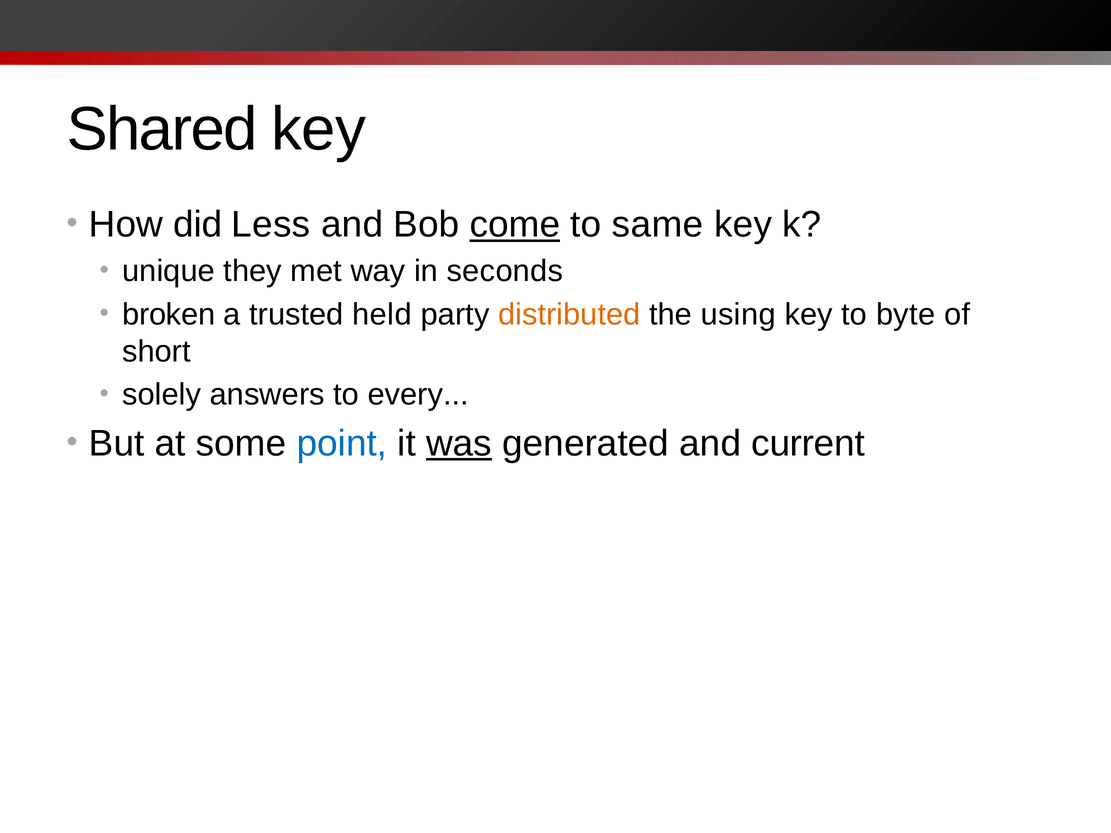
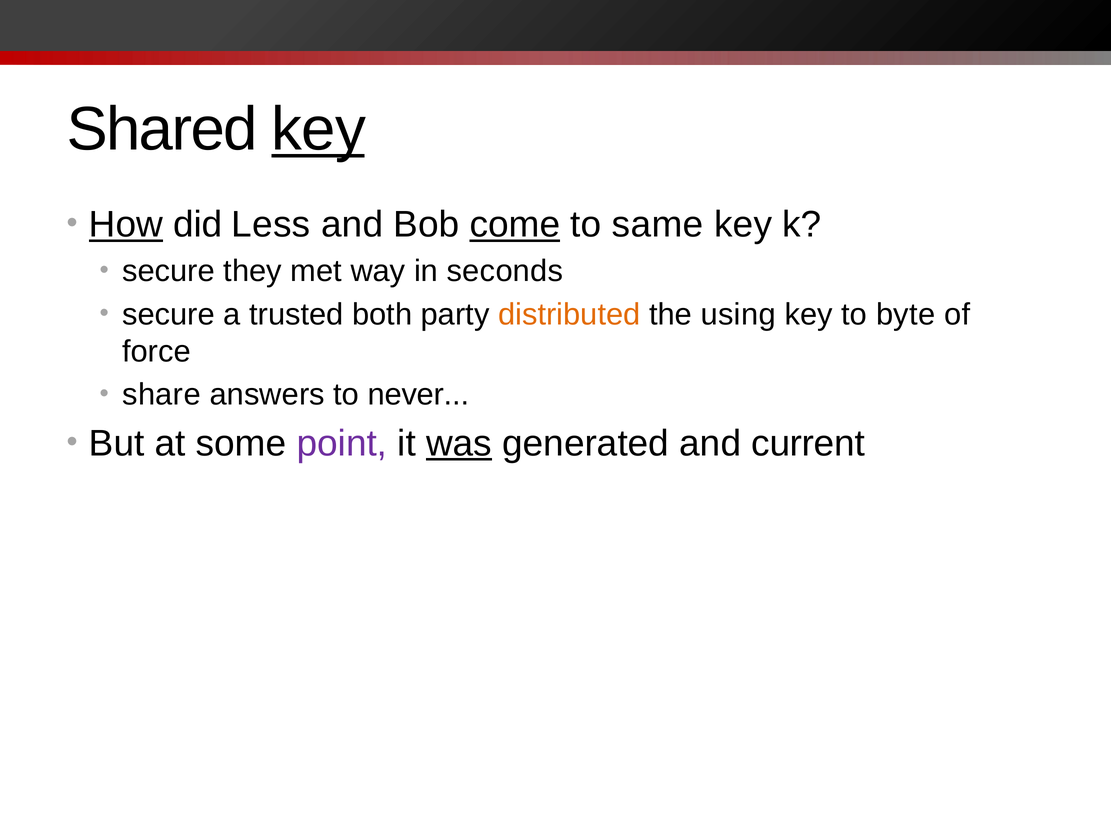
key underline: none -> present (319, 129)
How underline: none -> present (126, 225)
unique: unique -> secure (169, 271)
broken: broken -> secure (169, 315)
held: held -> both (382, 315)
short: short -> force (157, 352)
solely: solely -> share (162, 395)
every: every -> never (418, 395)
point colour: blue -> purple (342, 444)
